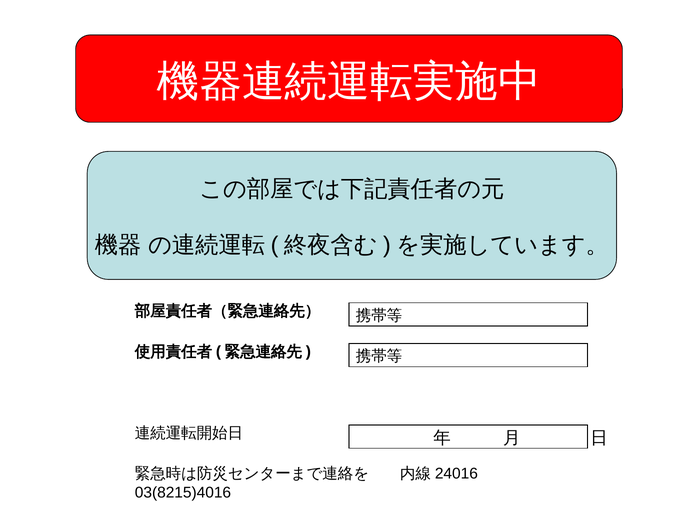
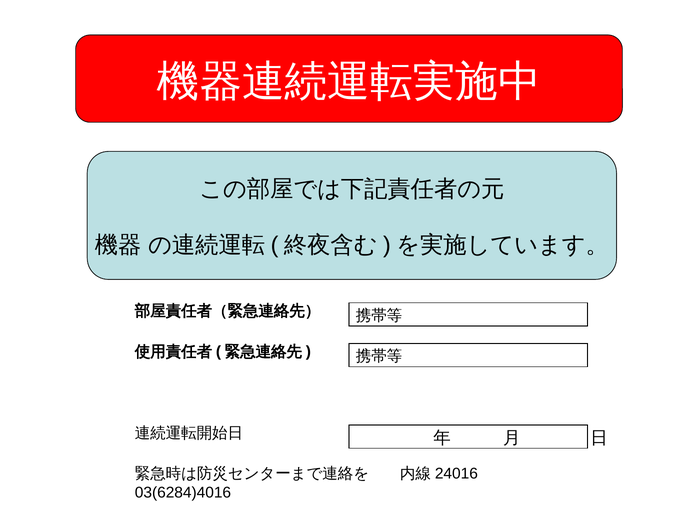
03(8215)4016: 03(8215)4016 -> 03(6284)4016 (183, 492)
